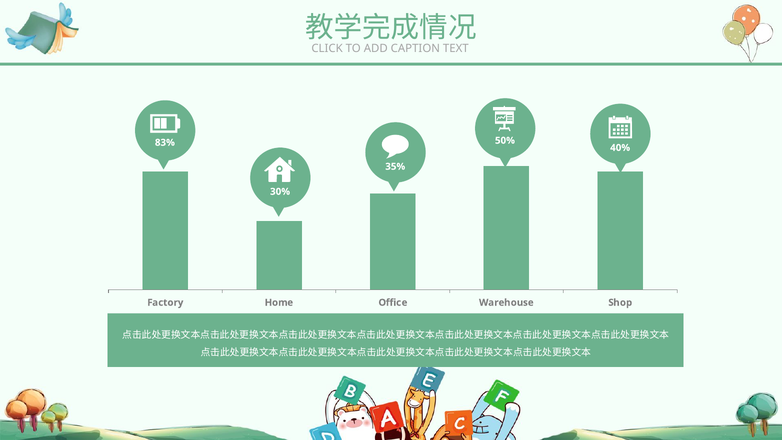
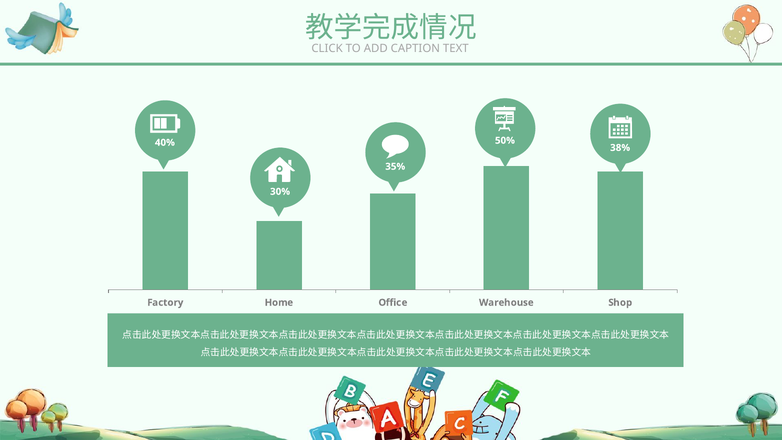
83%: 83% -> 40% (165, 143)
40%: 40% -> 38% (620, 148)
